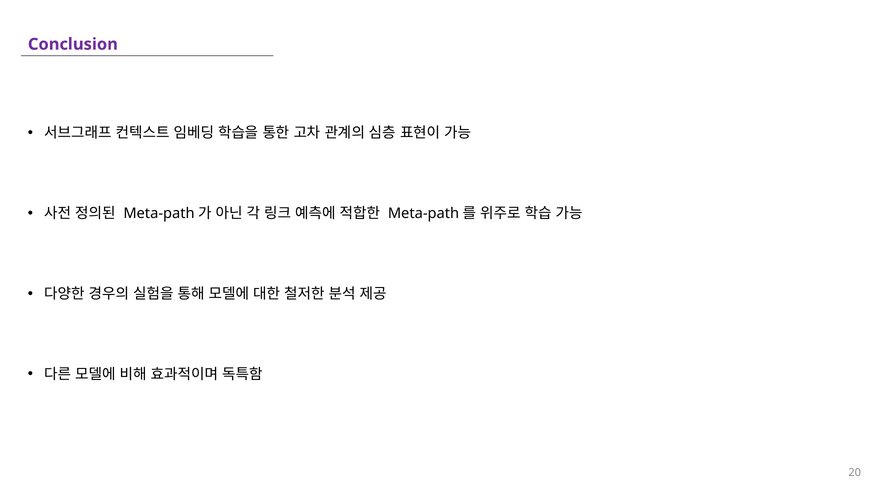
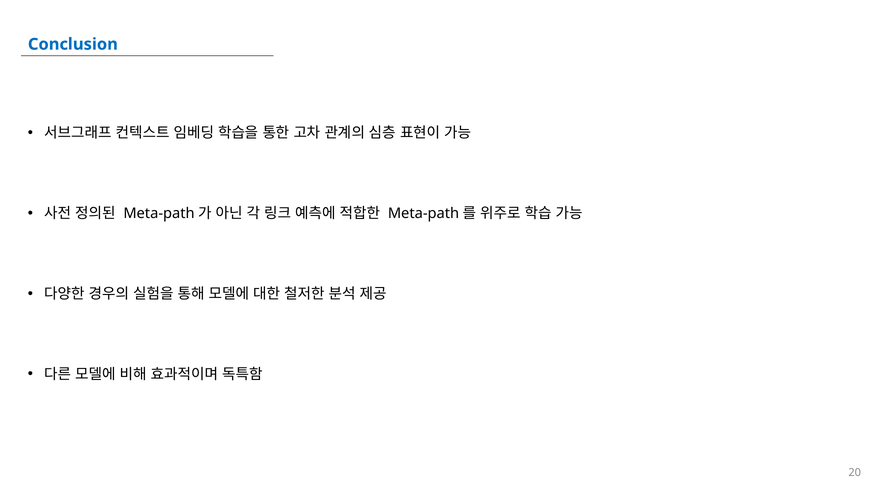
Conclusion colour: purple -> blue (73, 44)
